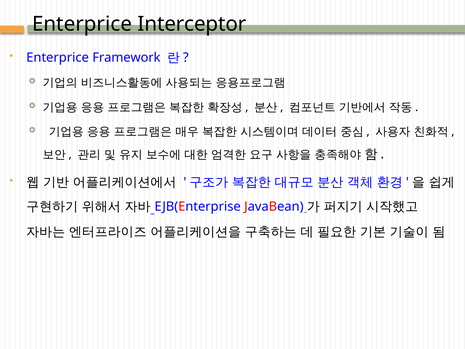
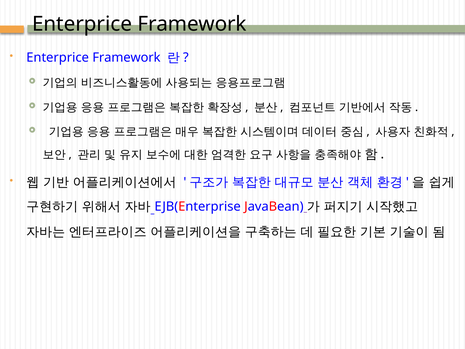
Interceptor: Interceptor -> Framework (192, 24)
